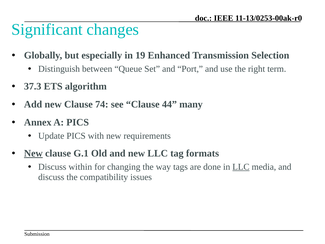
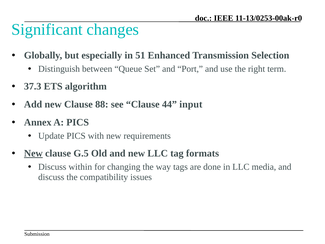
19: 19 -> 51 (140, 55)
74: 74 -> 88 (102, 104)
many: many -> input (191, 104)
G.1: G.1 -> G.5 (81, 153)
LLC underline: present -> none (241, 167)
